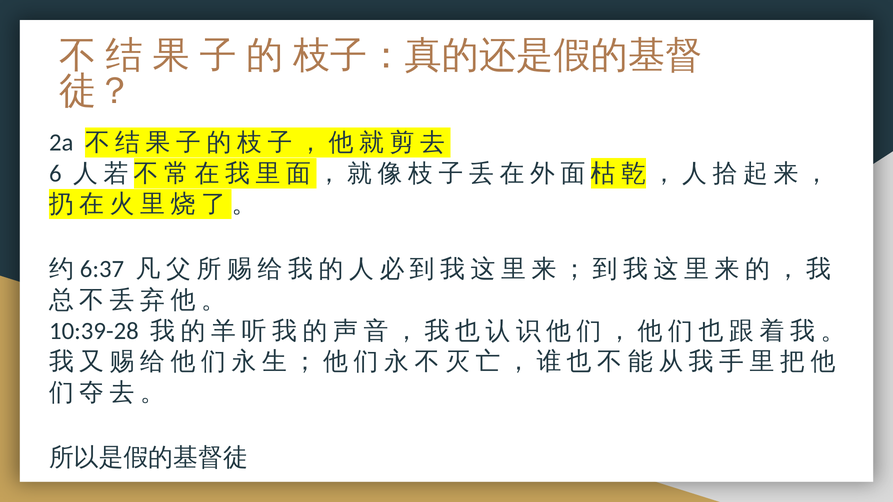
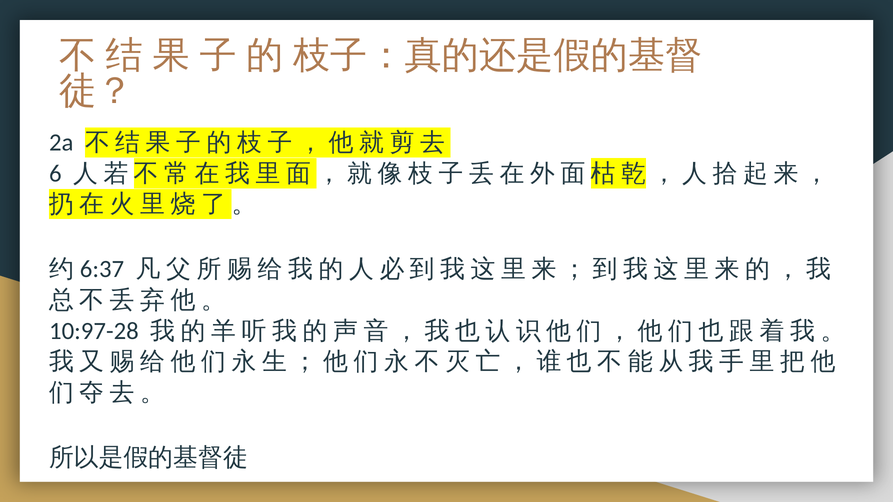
10:39-28: 10:39-28 -> 10:97-28 (94, 331)
